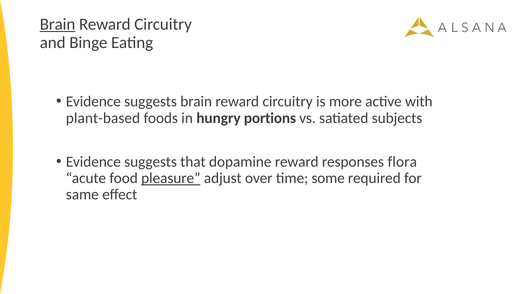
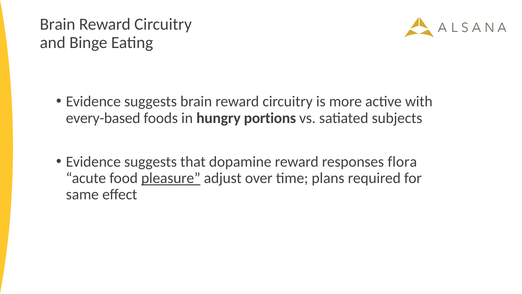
Brain underline: present -> none (58, 24)
plant-based: plant-based -> every-based (103, 118)
some: some -> plans (328, 178)
